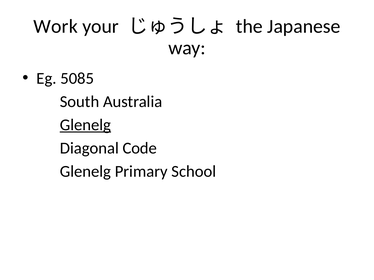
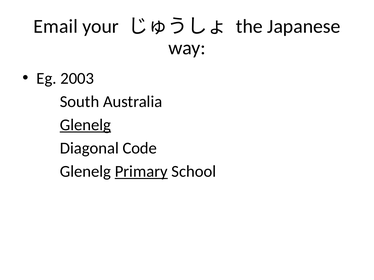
Work: Work -> Email (56, 27)
5085: 5085 -> 2003 (77, 78)
Primary underline: none -> present (141, 172)
